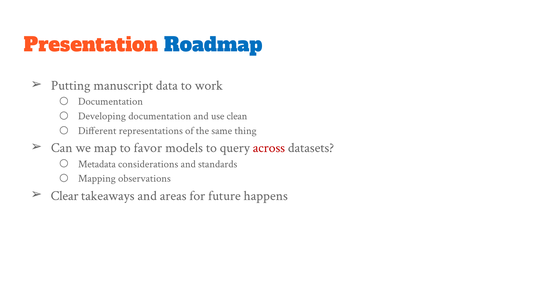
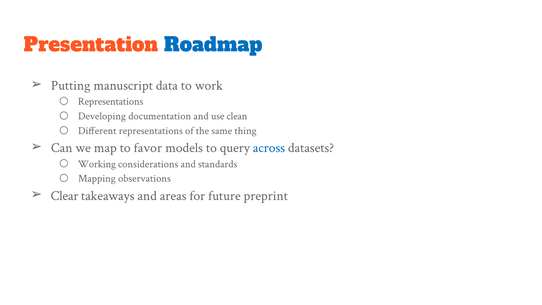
Documentation: Documentation -> Representations (111, 101)
across colour: red -> blue (269, 148)
Metadata: Metadata -> Working (97, 164)
happens: happens -> preprint (266, 195)
